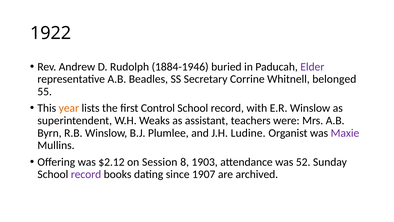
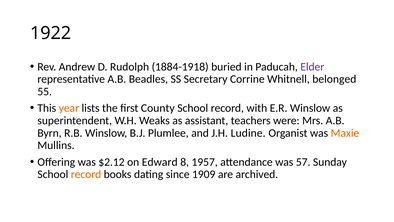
1884-1946: 1884-1946 -> 1884-1918 (180, 67)
Control: Control -> County (158, 108)
Maxie colour: purple -> orange (345, 133)
Session: Session -> Edward (160, 162)
1903: 1903 -> 1957 (205, 162)
52: 52 -> 57 (303, 162)
record colour: purple -> orange (86, 174)
1907: 1907 -> 1909 (204, 174)
